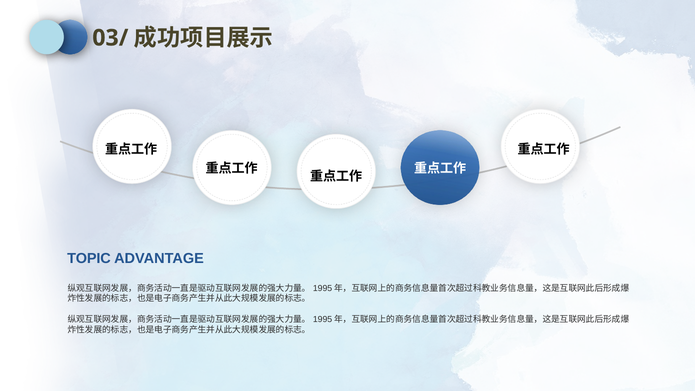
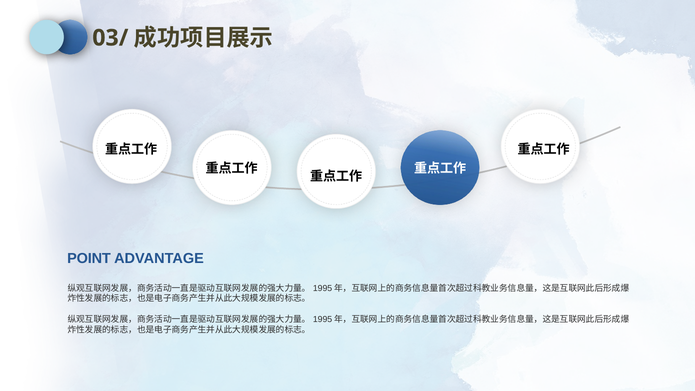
TOPIC: TOPIC -> POINT (89, 259)
